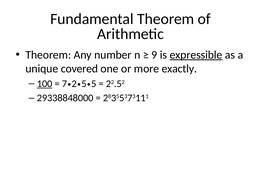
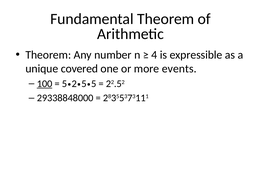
9: 9 -> 4 (154, 55)
expressible underline: present -> none (196, 55)
exactly: exactly -> events (179, 69)
7: 7 -> 5 (64, 84)
